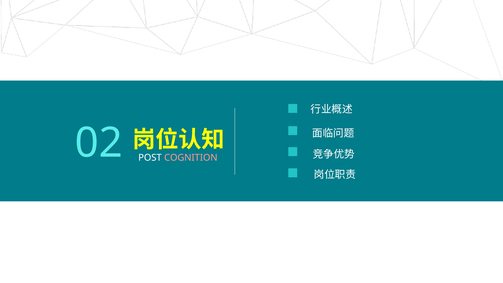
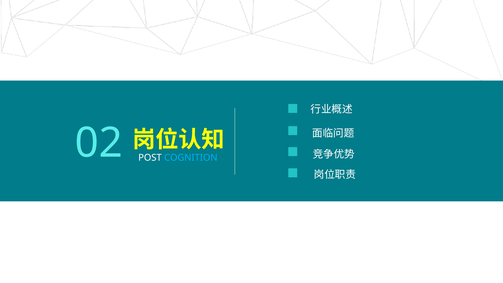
COGNITION colour: pink -> light blue (191, 158)
